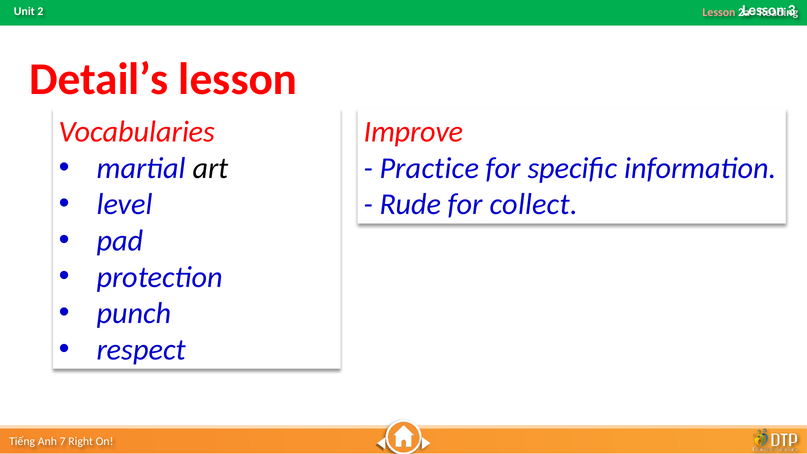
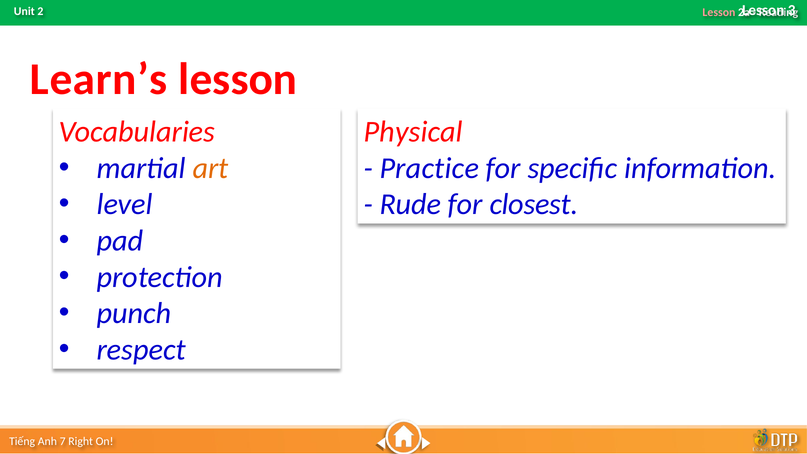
Detail’s: Detail’s -> Learn’s (99, 79)
Improve: Improve -> Physical (413, 132)
art colour: black -> orange (211, 168)
collect: collect -> closest (534, 204)
